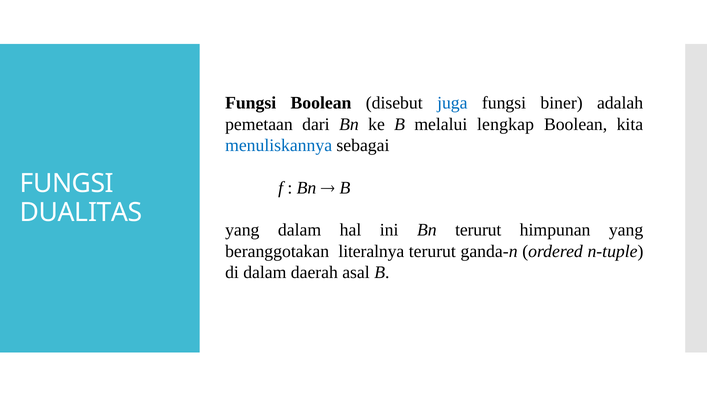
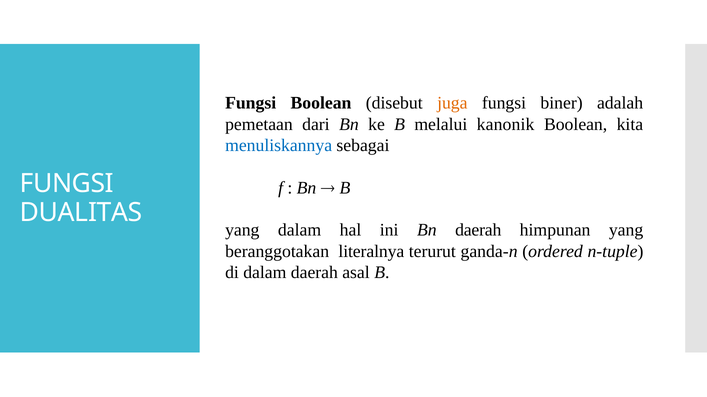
juga colour: blue -> orange (452, 103)
lengkap: lengkap -> kanonik (506, 124)
Bn terurut: terurut -> daerah (478, 230)
